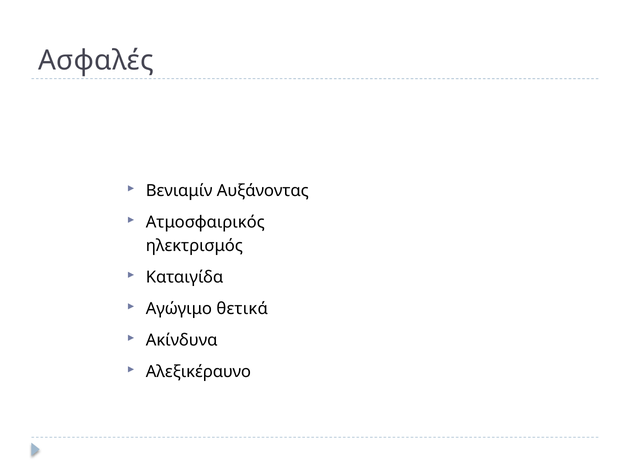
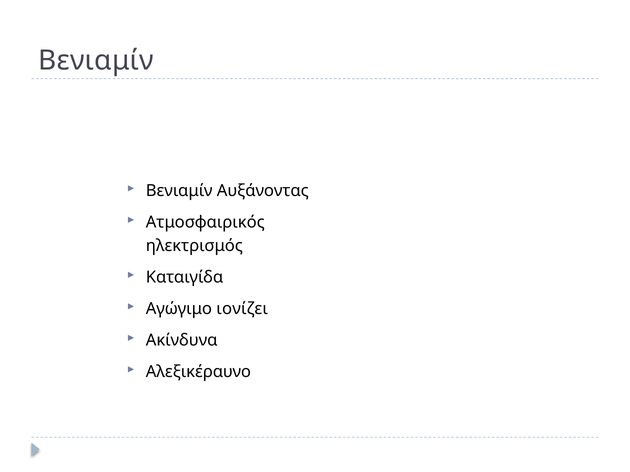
Ασφαλές: Ασφαλές -> Βενιαμίν (96, 61)
θετικά: θετικά -> ιονίζει (242, 309)
